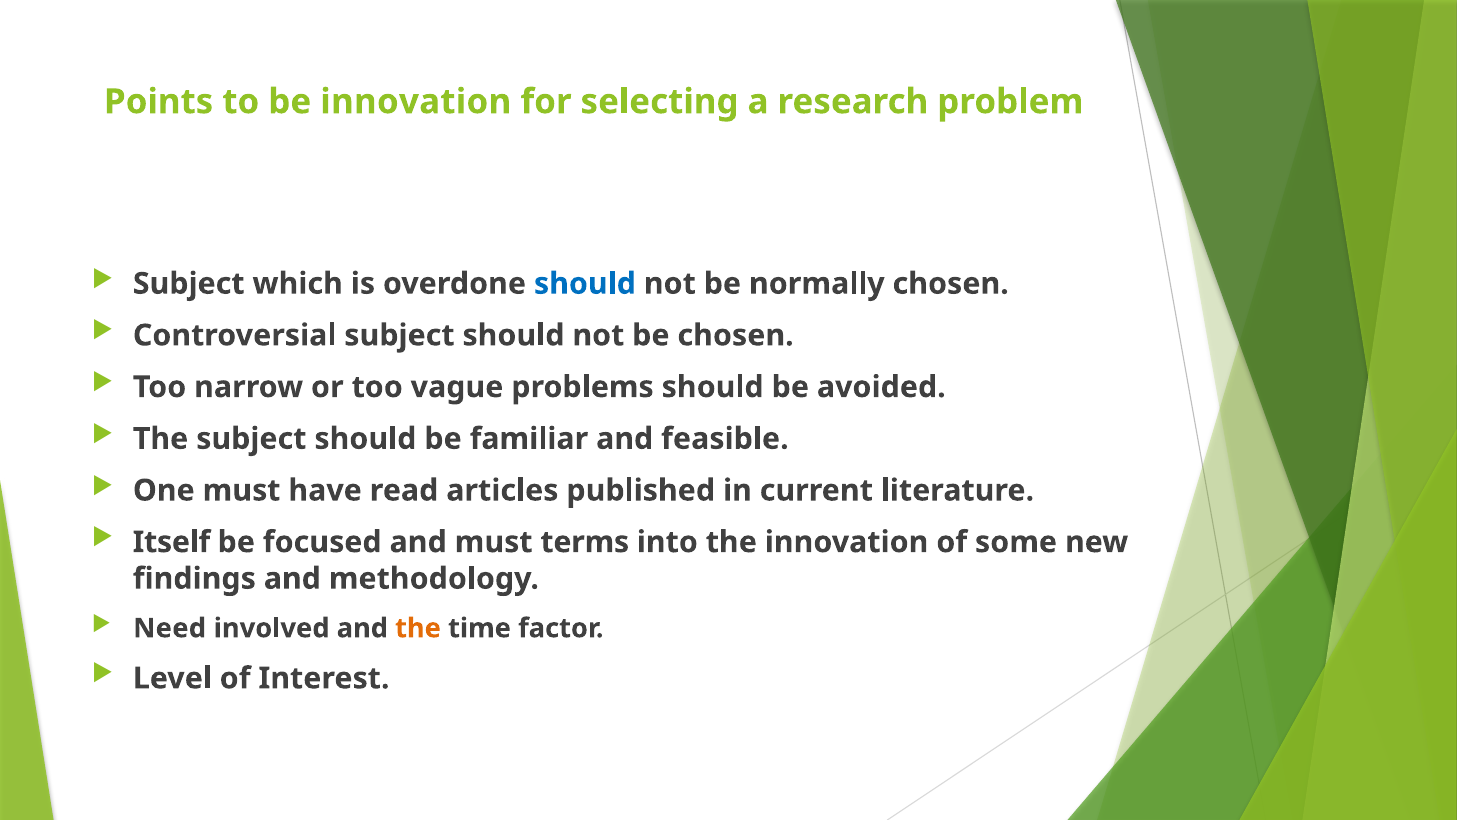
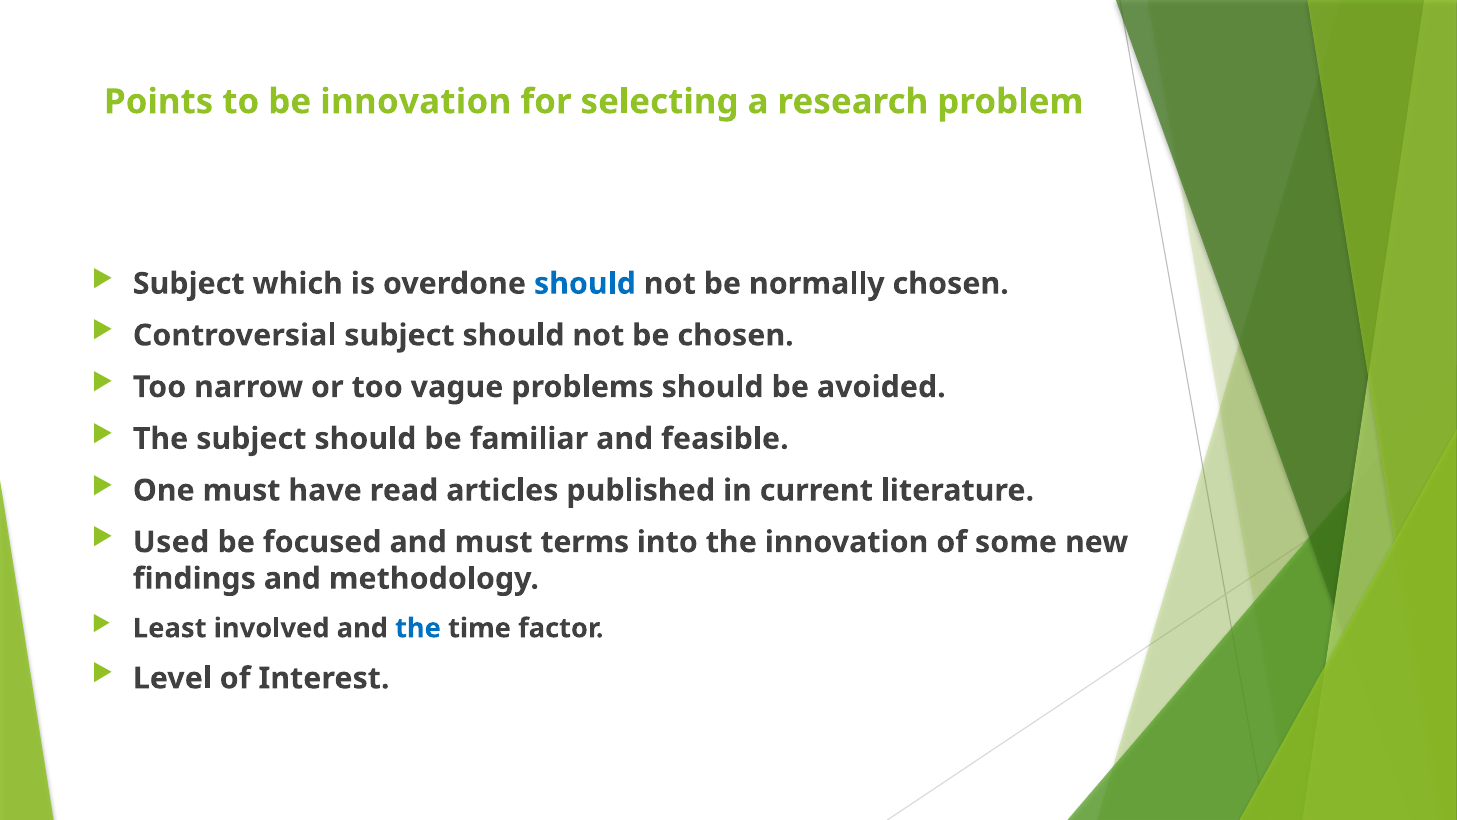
Itself: Itself -> Used (171, 542)
Need: Need -> Least (170, 628)
the colour: orange -> blue (418, 628)
